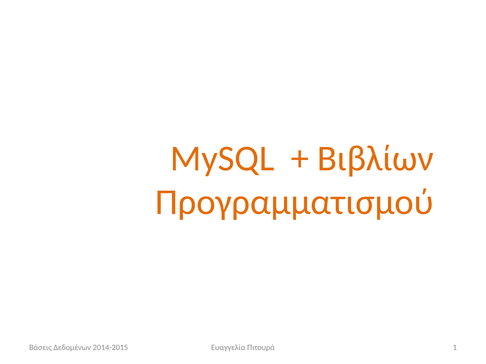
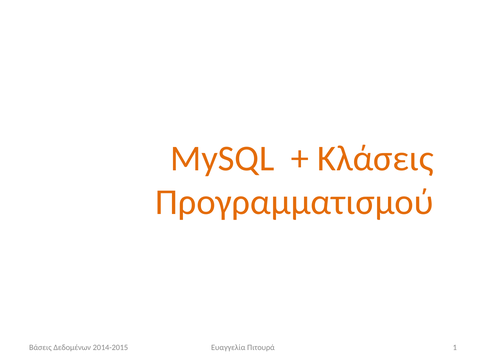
Βιβλίων: Βιβλίων -> Κλάσεις (375, 159)
